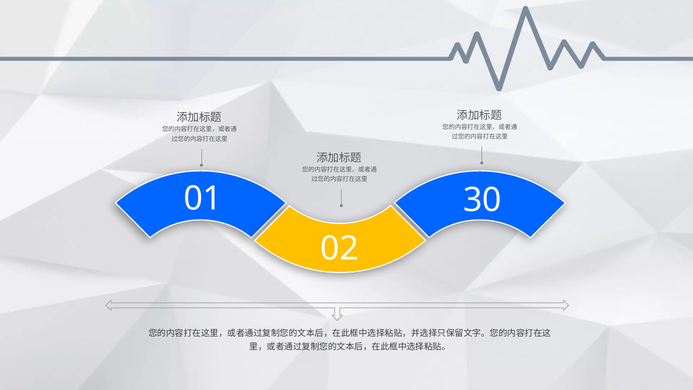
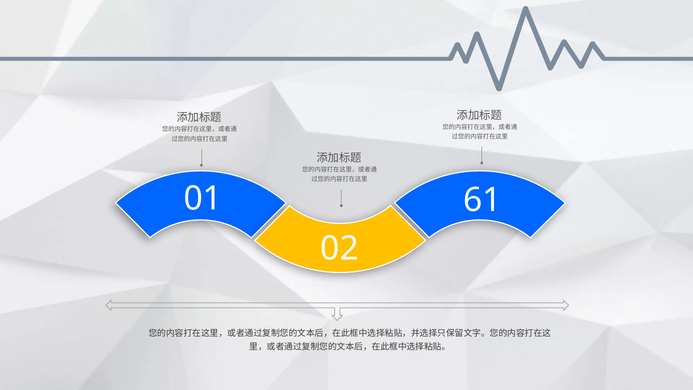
30: 30 -> 61 (482, 200)
